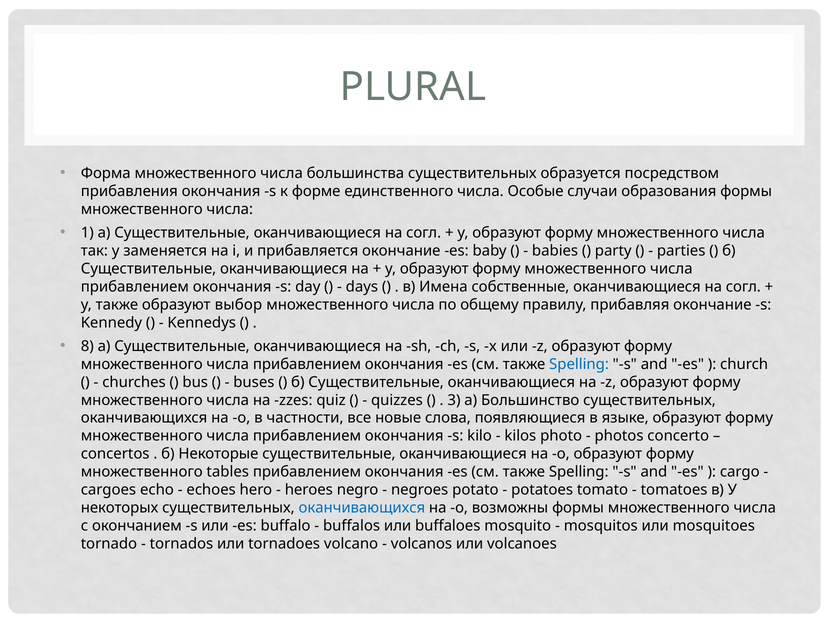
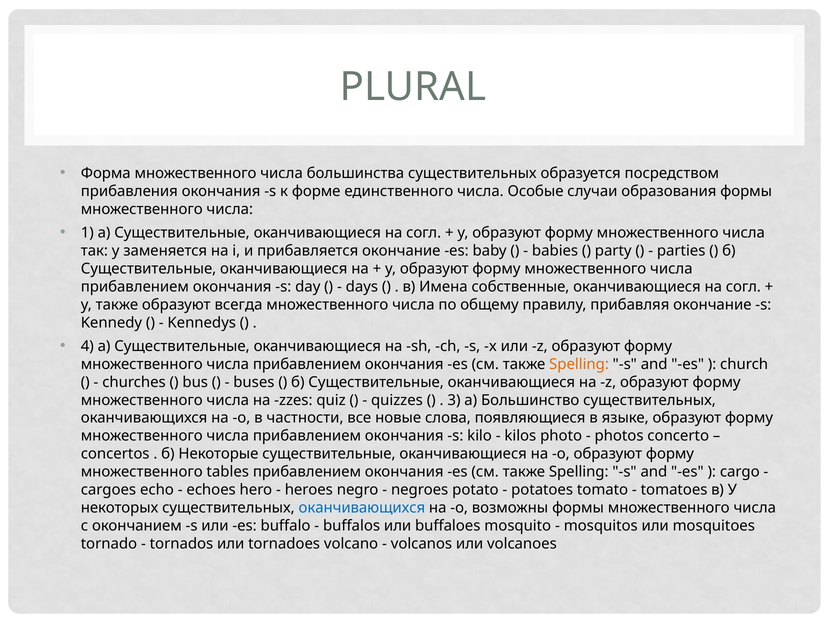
выбор: выбор -> всегда (239, 304)
8: 8 -> 4 (87, 346)
Spelling colour: blue -> orange (579, 364)
